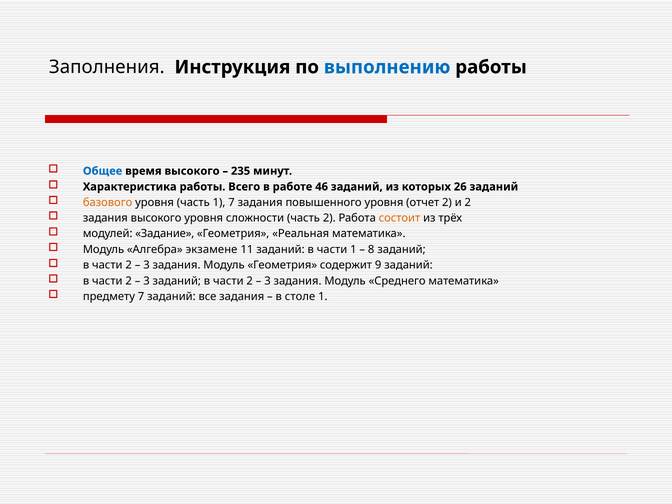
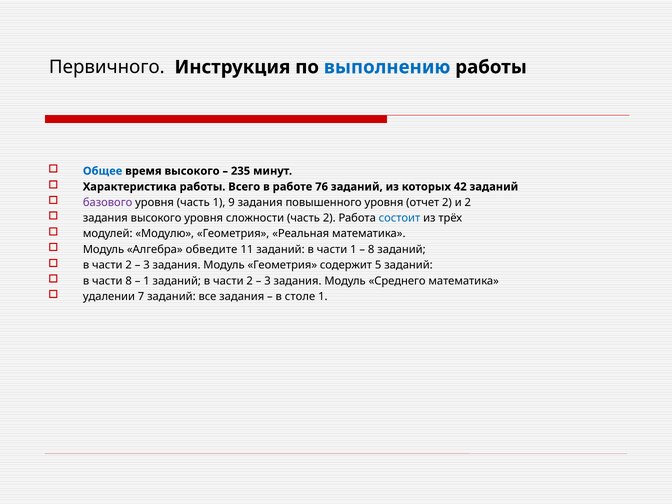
Заполнения: Заполнения -> Первичного (107, 67)
46: 46 -> 76 (322, 187)
26: 26 -> 42 (460, 187)
базового colour: orange -> purple (108, 202)
1 7: 7 -> 9 (231, 202)
состоит colour: orange -> blue (399, 218)
Задание: Задание -> Модулю (165, 234)
экзамене: экзамене -> обведите (212, 249)
9: 9 -> 5 (378, 265)
2: 2 -> 8 (129, 281)
3: 3 -> 1 (146, 281)
предмету: предмету -> удалении (109, 297)
